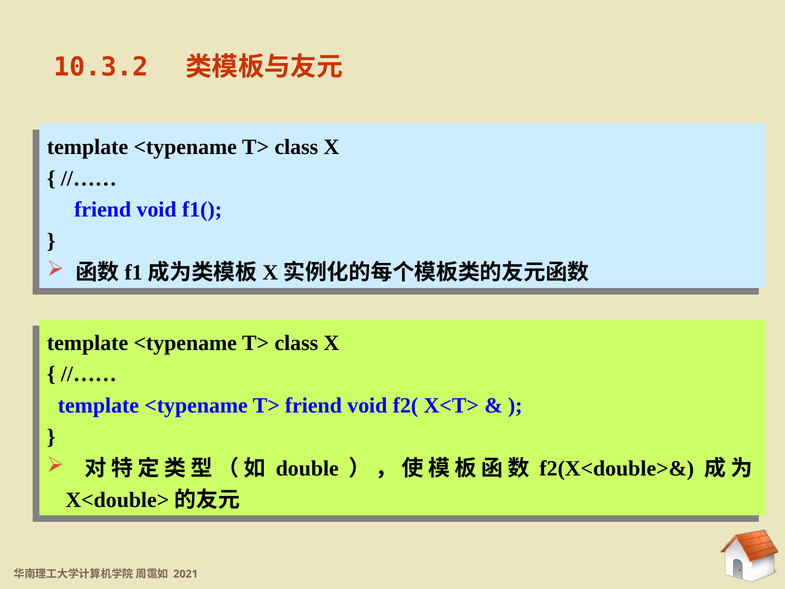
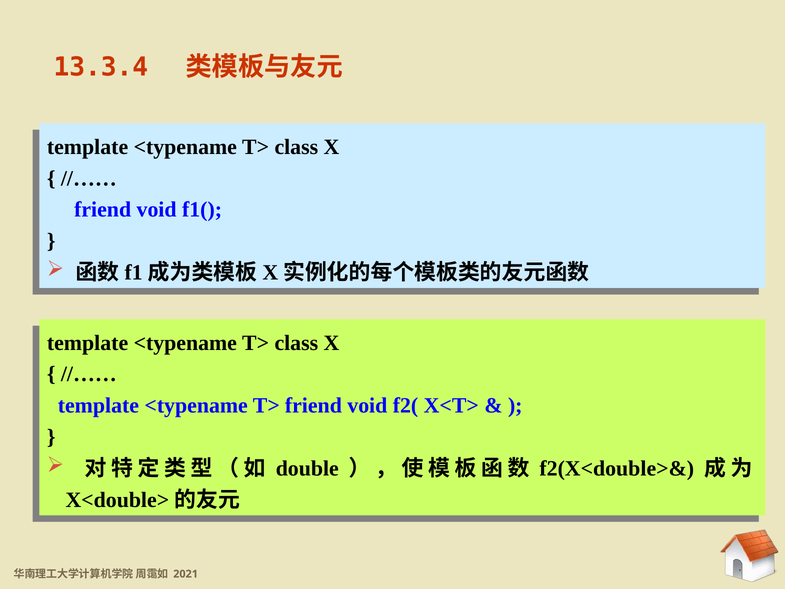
10.3.2: 10.3.2 -> 13.3.4 (101, 67)
